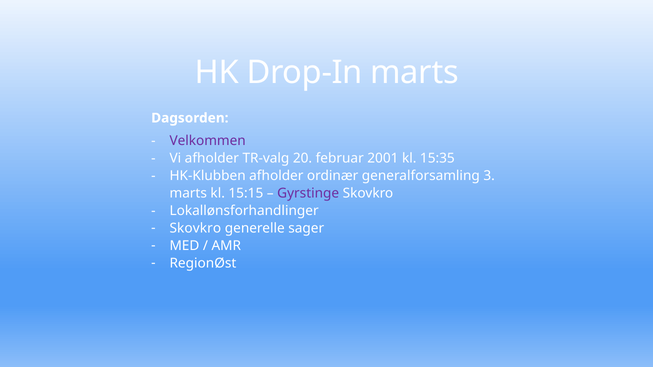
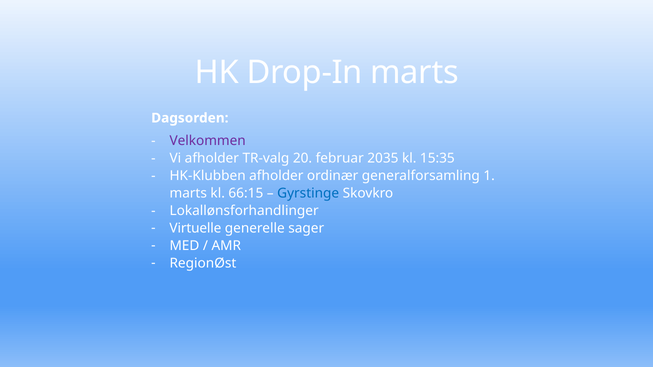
2001: 2001 -> 2035 (383, 158)
3: 3 -> 1 (489, 176)
15:15: 15:15 -> 66:15 (246, 193)
Gyrstinge colour: purple -> blue (308, 193)
Skovkro: Skovkro -> Virtuelle (195, 228)
